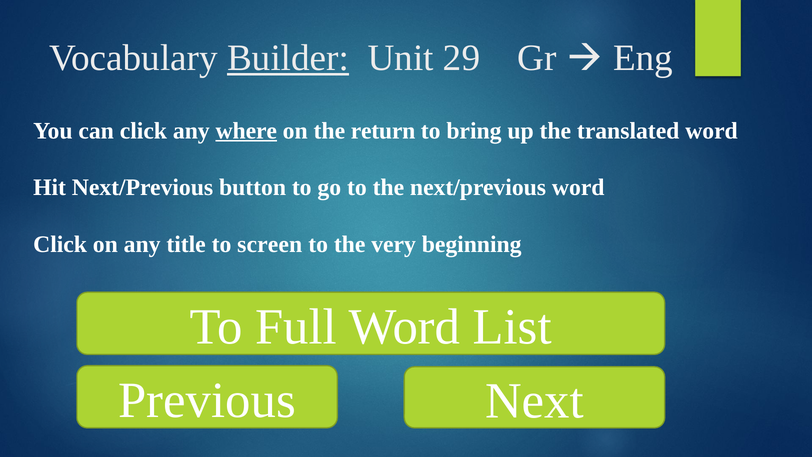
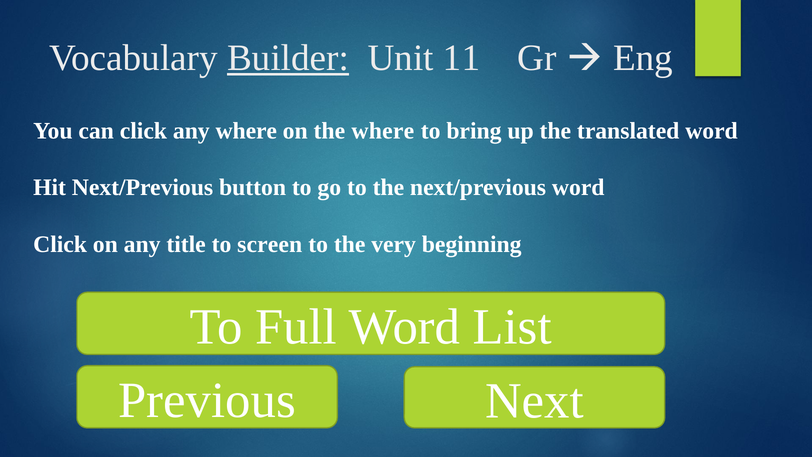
29: 29 -> 11 (462, 58)
where underline: present -> none (246, 131)
the return: return -> where (383, 131)
